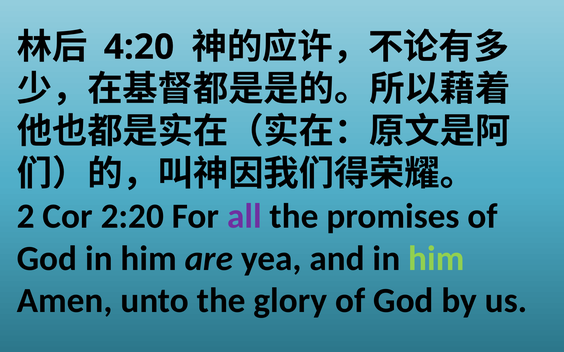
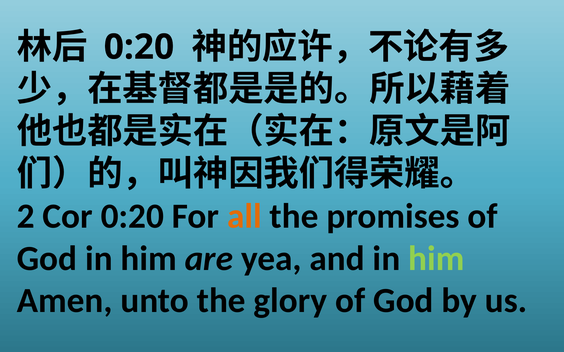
4:20: 4:20 -> 0:20 (139, 47)
Cor 2:20: 2:20 -> 0:20 (132, 216)
all colour: purple -> orange (244, 216)
